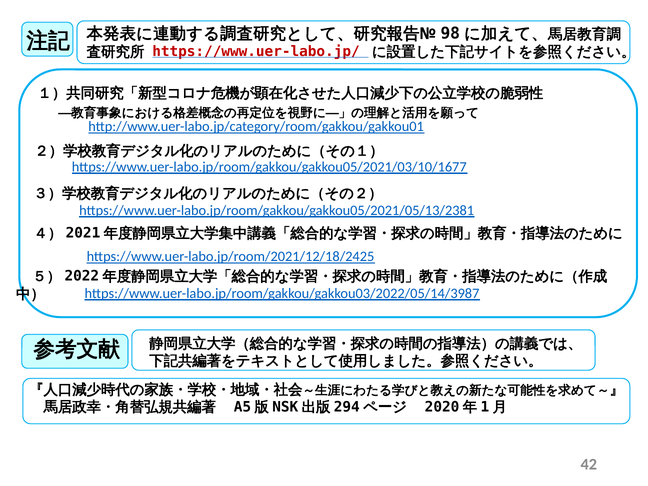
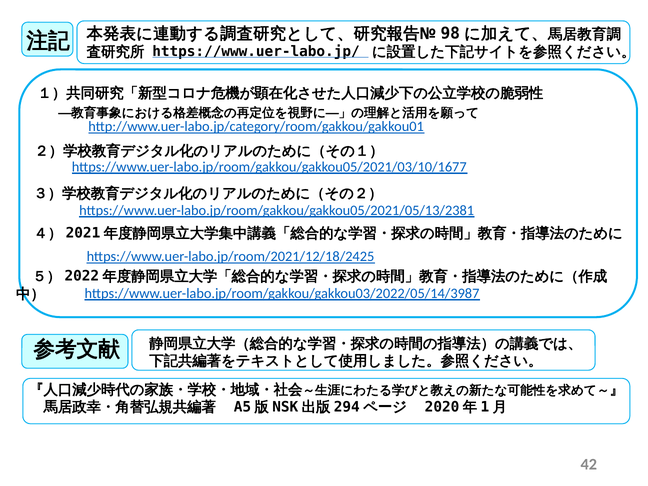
https://www.uer-labo.jp/ colour: red -> black (256, 52)
